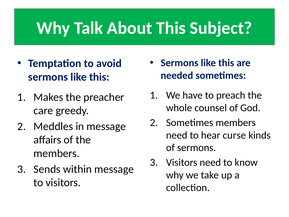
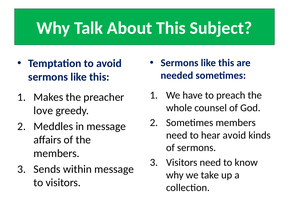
care: care -> love (43, 111)
hear curse: curse -> avoid (234, 135)
